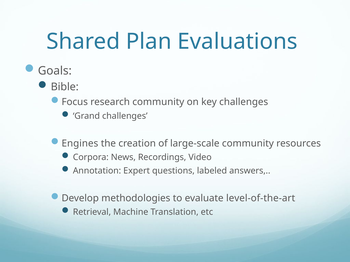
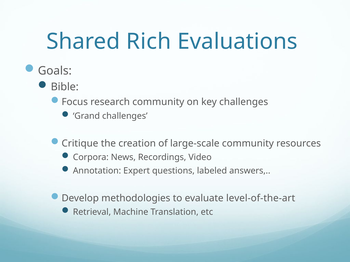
Plan: Plan -> Rich (149, 42)
Engines: Engines -> Critique (80, 144)
